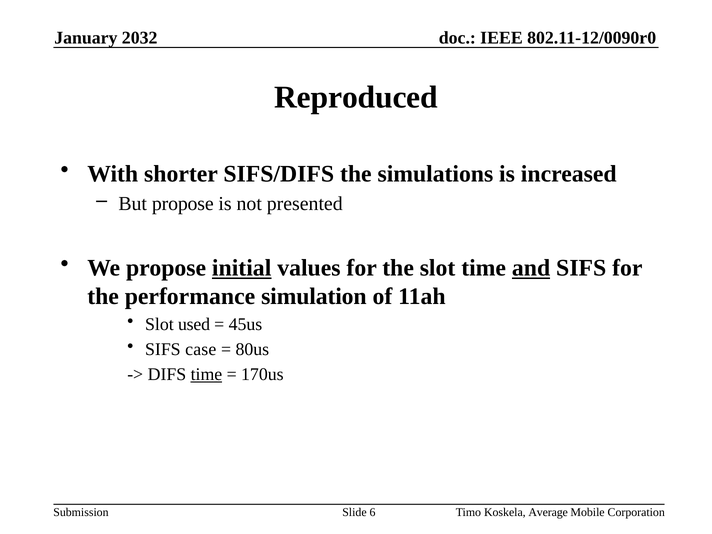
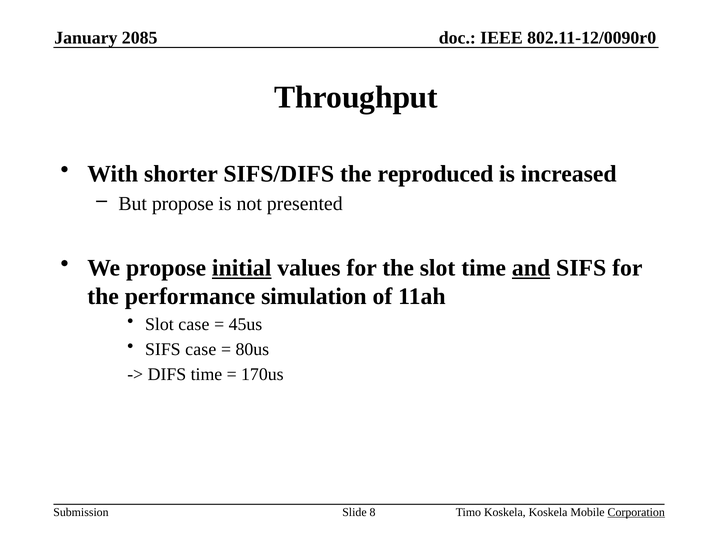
2032: 2032 -> 2085 (140, 38)
Reproduced: Reproduced -> Throughput (356, 97)
simulations: simulations -> reproduced (435, 174)
Slot used: used -> case (194, 324)
time underline: present -> none (206, 374)
6: 6 -> 8 (373, 512)
Koskela Average: Average -> Koskela (548, 512)
Corporation underline: none -> present (636, 512)
